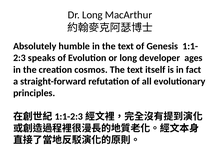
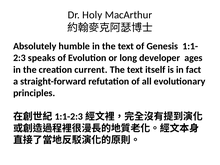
Dr Long: Long -> Holy (92, 15)
cosmos: cosmos -> current (91, 70)
